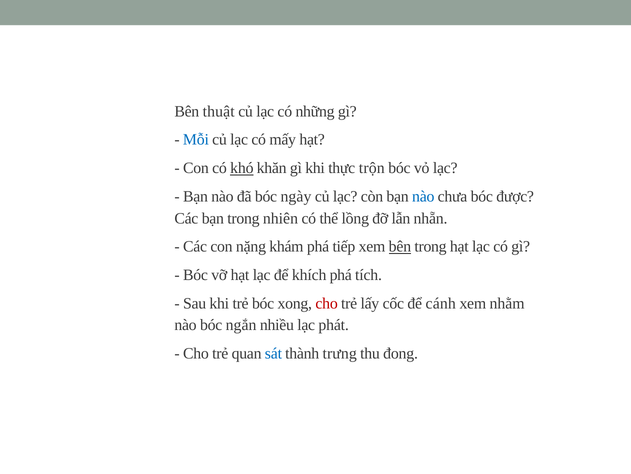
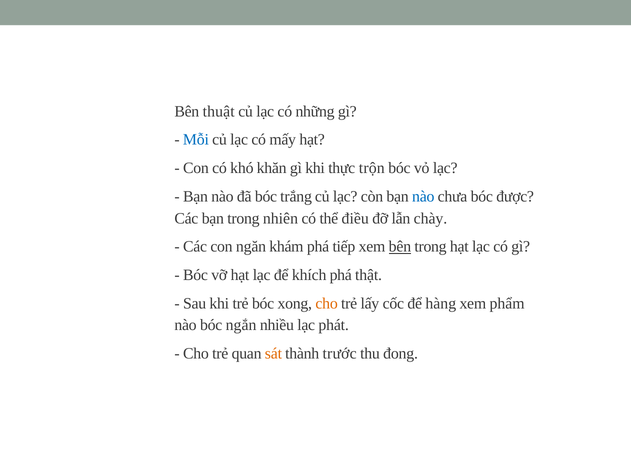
khó underline: present -> none (242, 168)
ngày: ngày -> trắng (296, 196)
lồng: lồng -> điều (355, 218)
nhẵn: nhẵn -> chày (430, 218)
nặng: nặng -> ngăn (251, 246)
tích: tích -> thật (369, 275)
cho colour: red -> orange (327, 303)
cánh: cánh -> hàng (441, 303)
nhằm: nhằm -> phẩm (507, 303)
sát colour: blue -> orange (273, 353)
trưng: trưng -> trước (340, 353)
